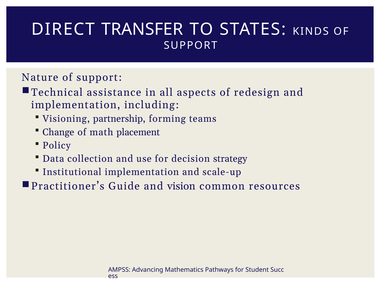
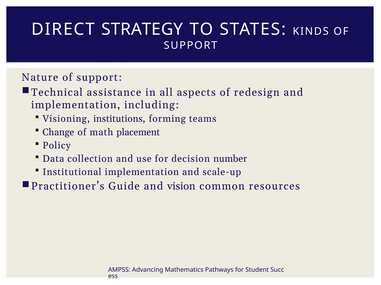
TRANSFER: TRANSFER -> STRATEGY (142, 29)
partnership: partnership -> institutions (119, 119)
strategy: strategy -> number (230, 159)
